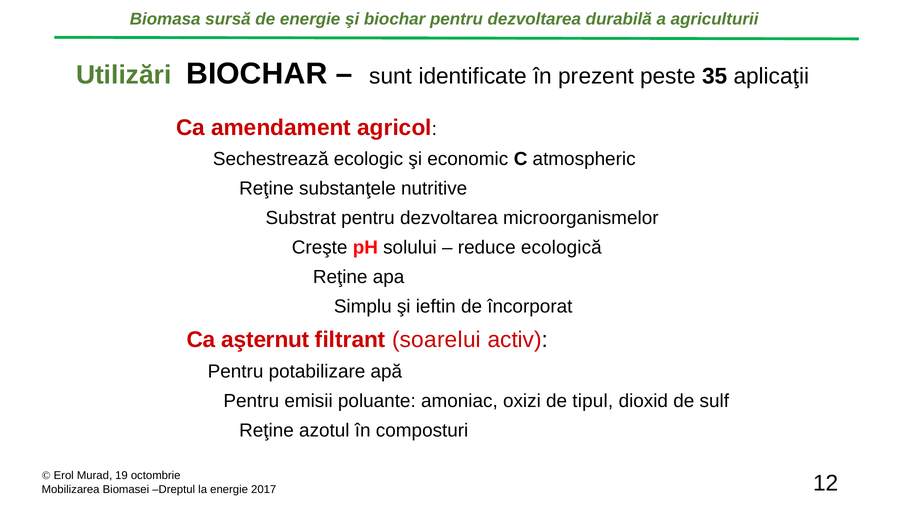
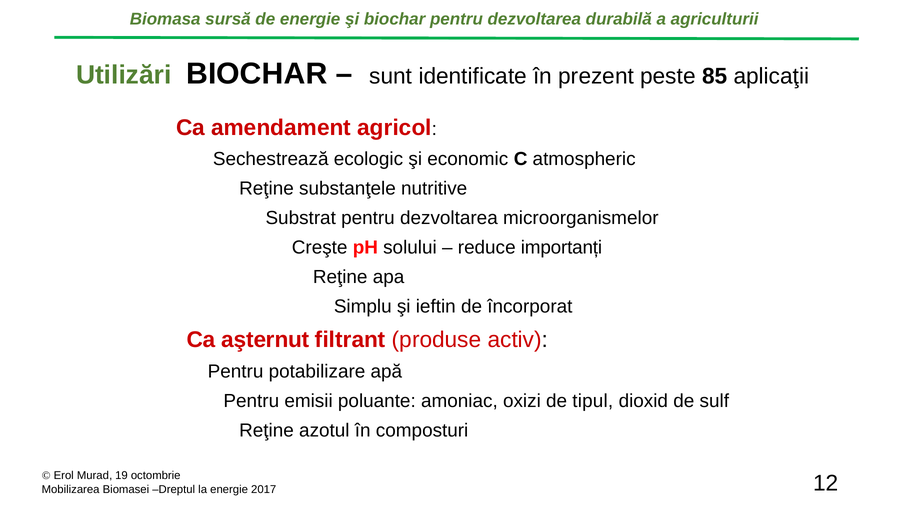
35: 35 -> 85 (715, 77)
ecologică: ecologică -> importanți (561, 248)
soarelui: soarelui -> produse (437, 340)
